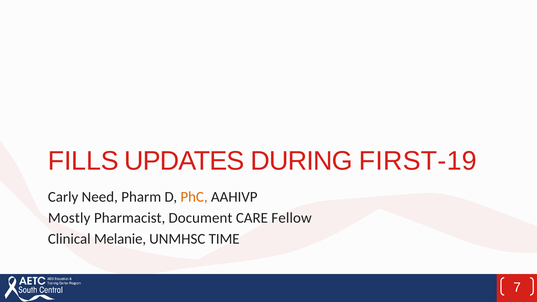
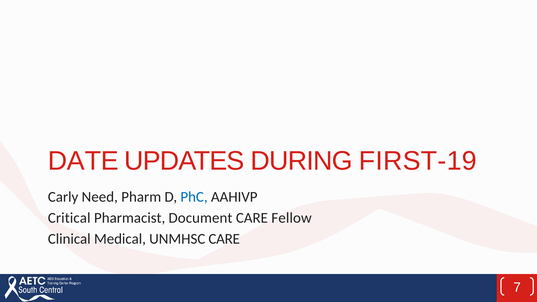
FILLS: FILLS -> DATE (83, 161)
PhC colour: orange -> blue (194, 197)
Mostly: Mostly -> Critical (69, 218)
Melanie: Melanie -> Medical (120, 239)
UNMHSC TIME: TIME -> CARE (224, 239)
